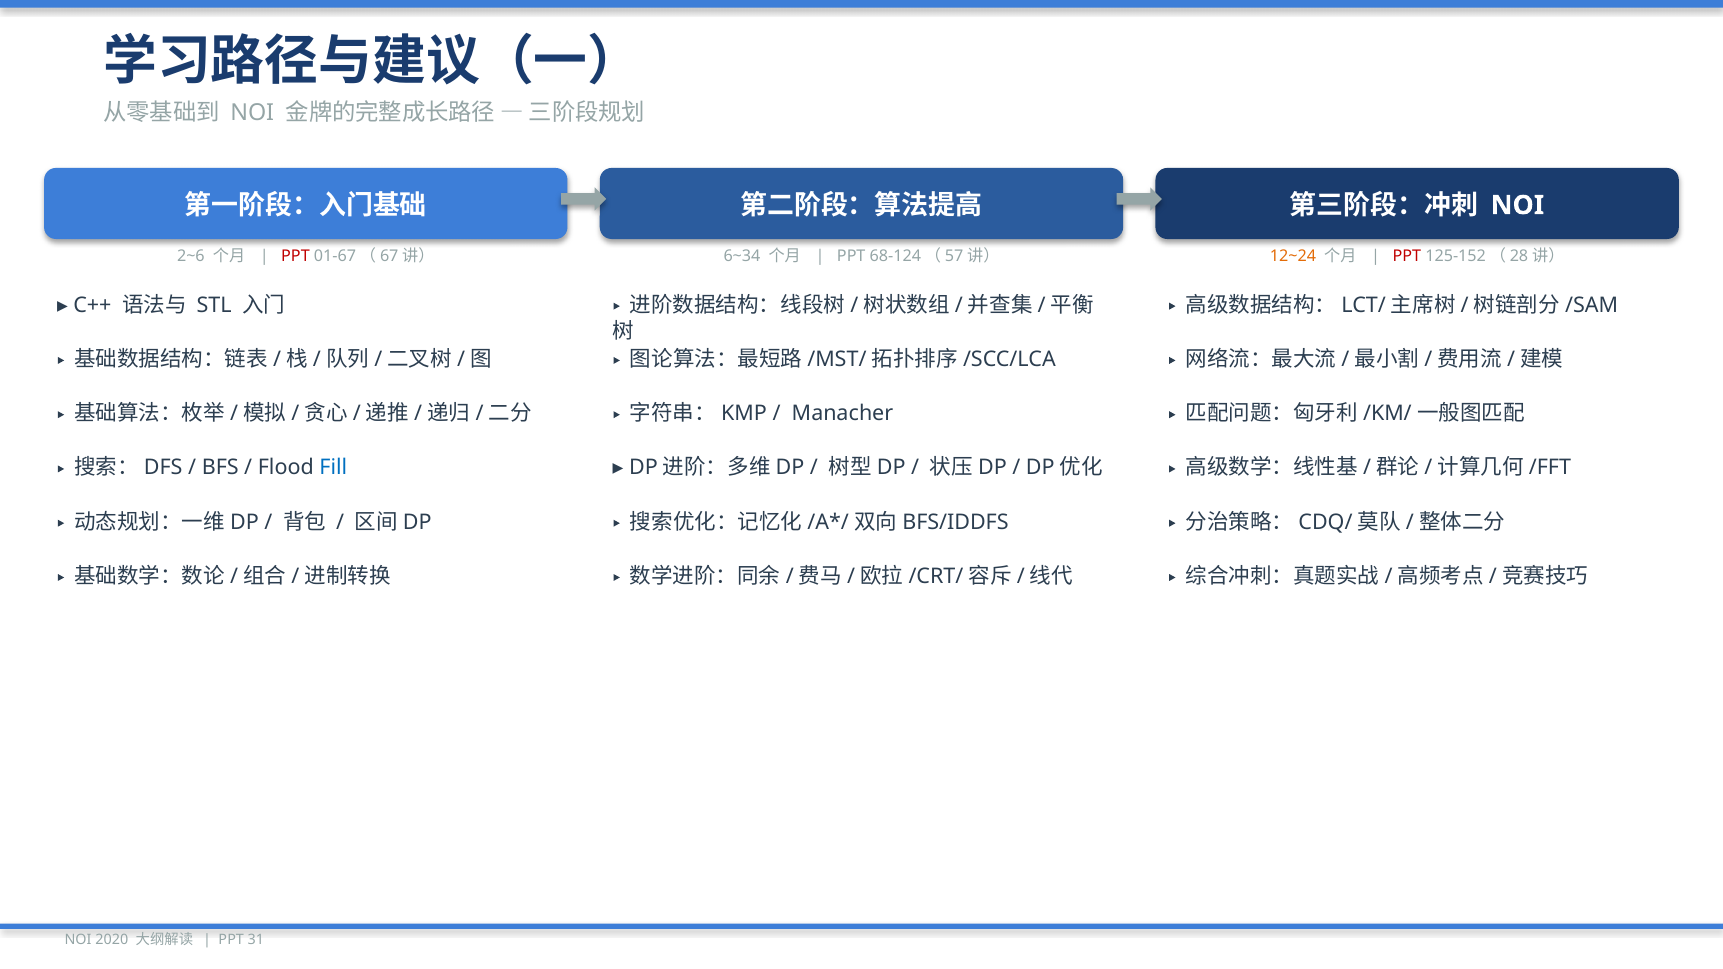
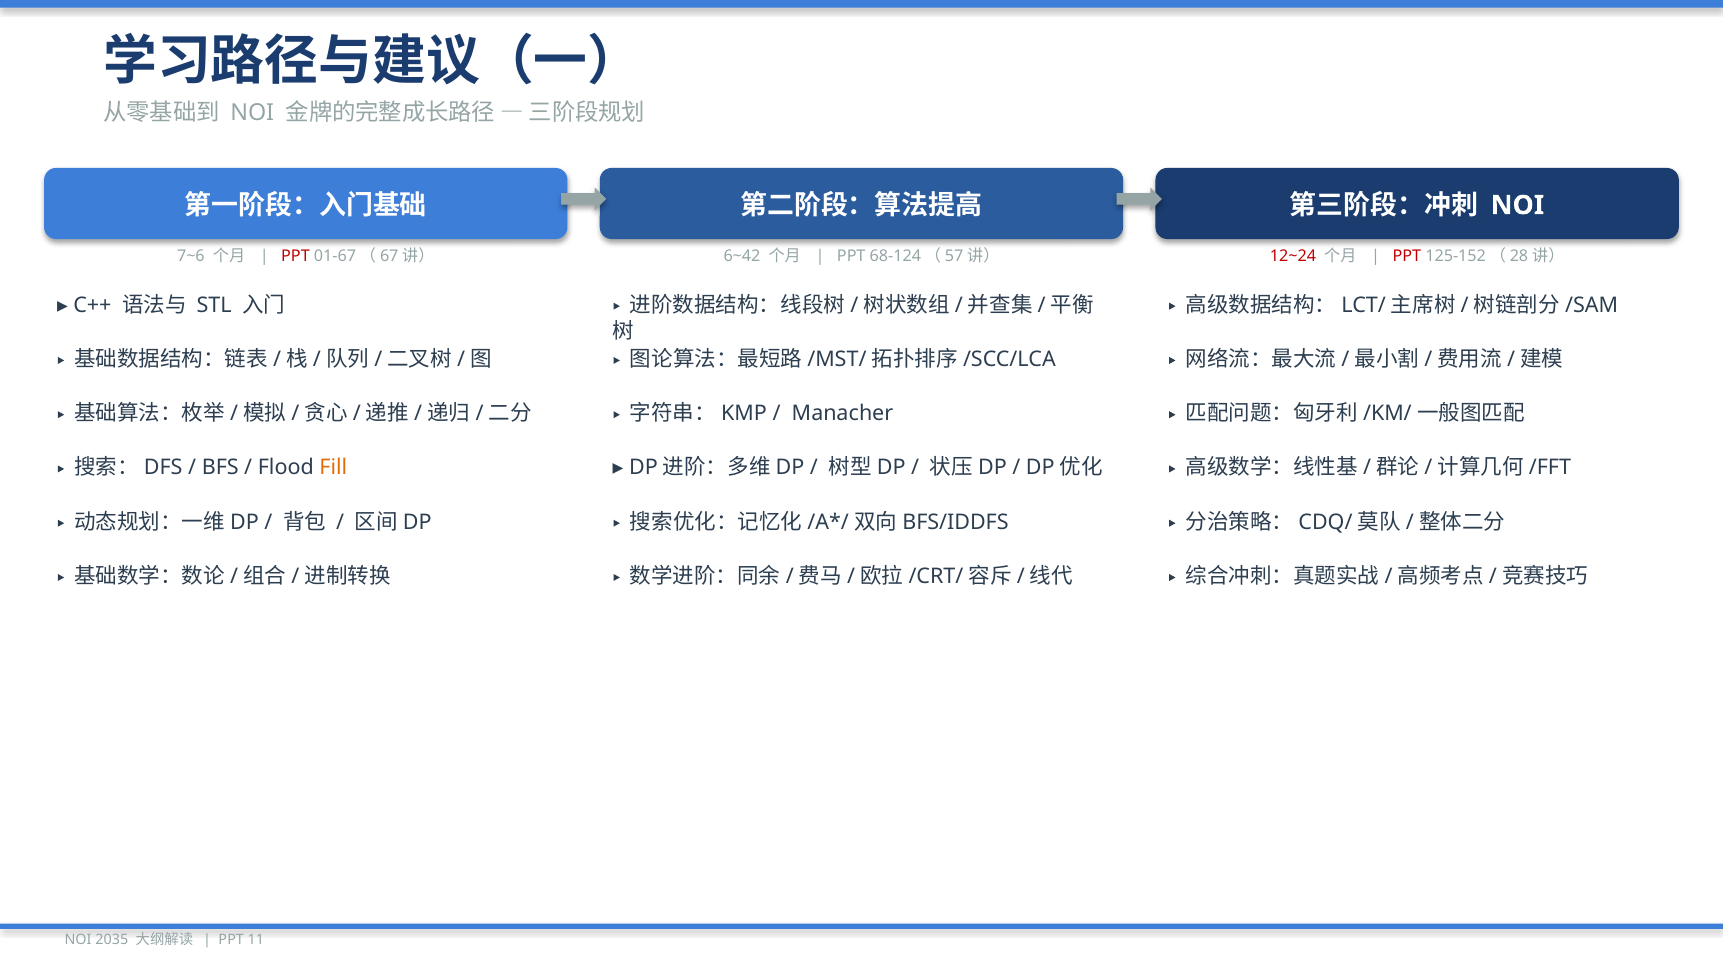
2~6: 2~6 -> 7~6 (191, 256)
6~34: 6~34 -> 6~42 (742, 256)
12~24 colour: orange -> red (1293, 256)
Fill colour: blue -> orange (333, 468)
2020: 2020 -> 2035 (112, 940)
31: 31 -> 11 (256, 940)
